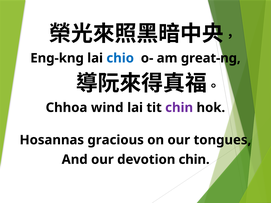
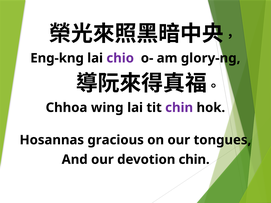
chio colour: blue -> purple (120, 58)
great-ng: great-ng -> glory-ng (211, 58)
wind: wind -> wing (107, 108)
